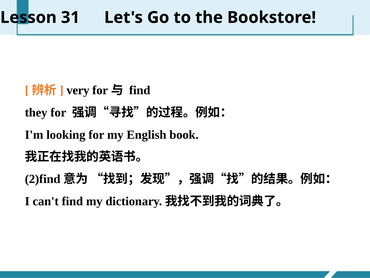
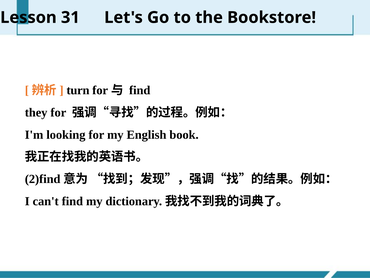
very: very -> turn (78, 90)
